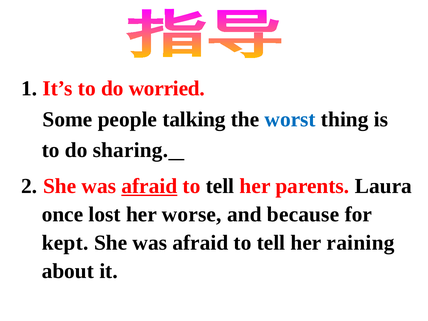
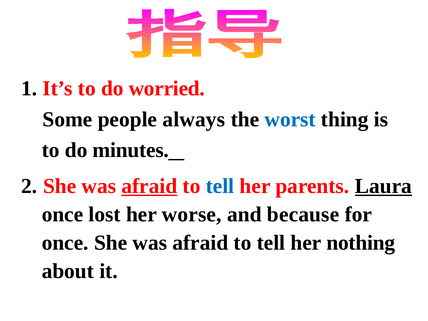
talking: talking -> always (194, 119)
sharing: sharing -> minutes (131, 150)
tell colour: black -> blue (220, 186)
Laura underline: none -> present (383, 186)
kept: kept -> once (65, 243)
raining: raining -> nothing (361, 243)
